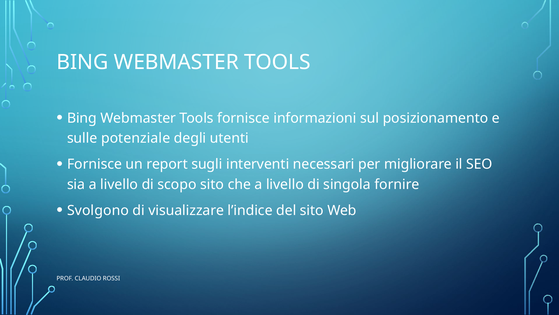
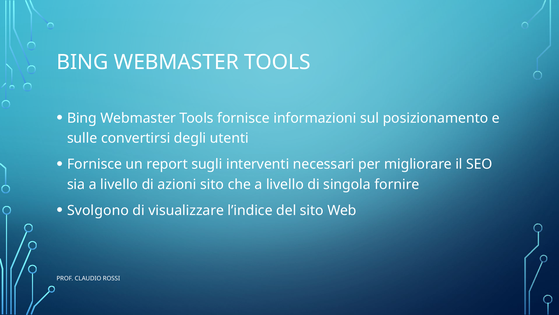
potenziale: potenziale -> convertirsi (136, 138)
scopo: scopo -> azioni (177, 184)
